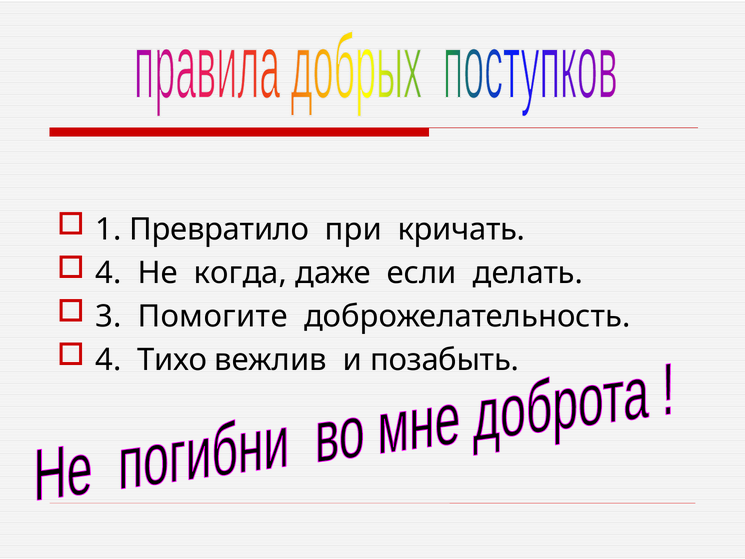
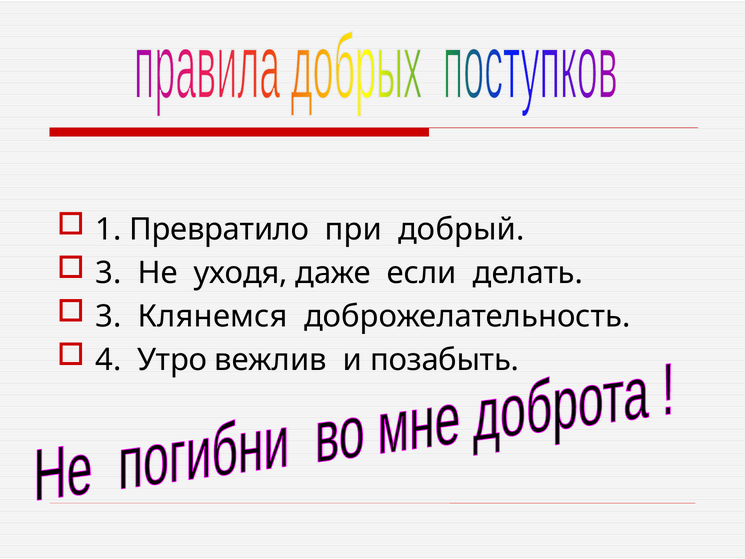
кричать: кричать -> добрый (461, 229)
4: 4 -> 3 (108, 273)
когда: когда -> уходя (241, 273)
Помогите: Помогите -> Клянемся (213, 316)
Тихо: Тихо -> Утро (172, 360)
